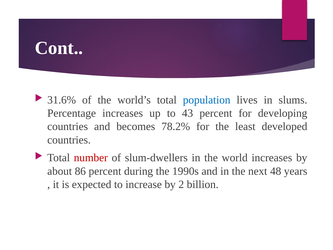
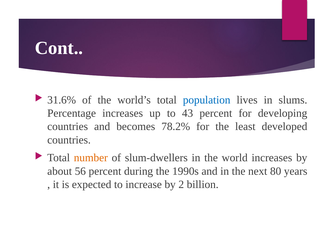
number colour: red -> orange (91, 158)
86: 86 -> 56 (80, 171)
48: 48 -> 80 (276, 171)
